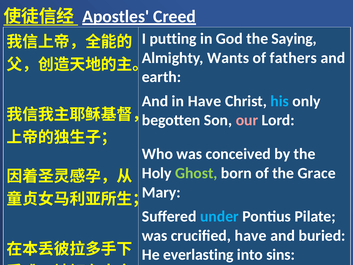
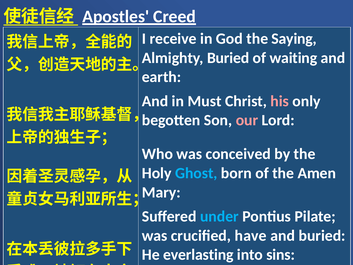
putting: putting -> receive (173, 39)
Almighty Wants: Wants -> Buried (228, 58)
fathers: fathers -> waiting (293, 58)
in Have: Have -> Must (205, 101)
his colour: light blue -> pink (280, 101)
Ghost colour: light green -> light blue (196, 173)
Grace: Grace -> Amen (317, 173)
